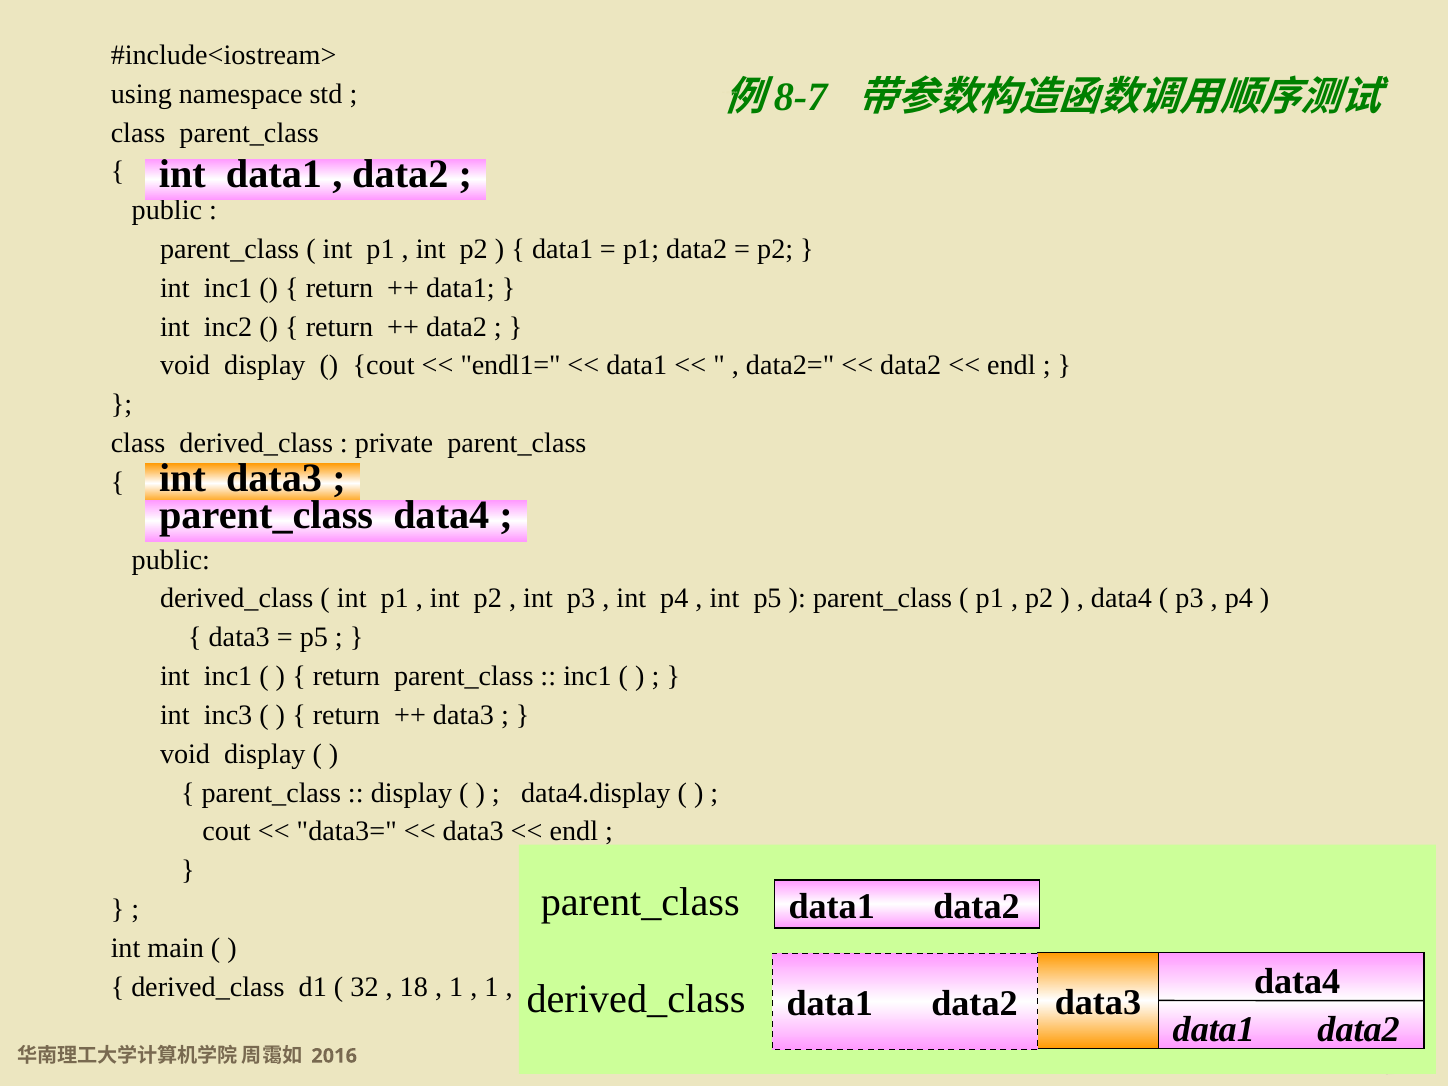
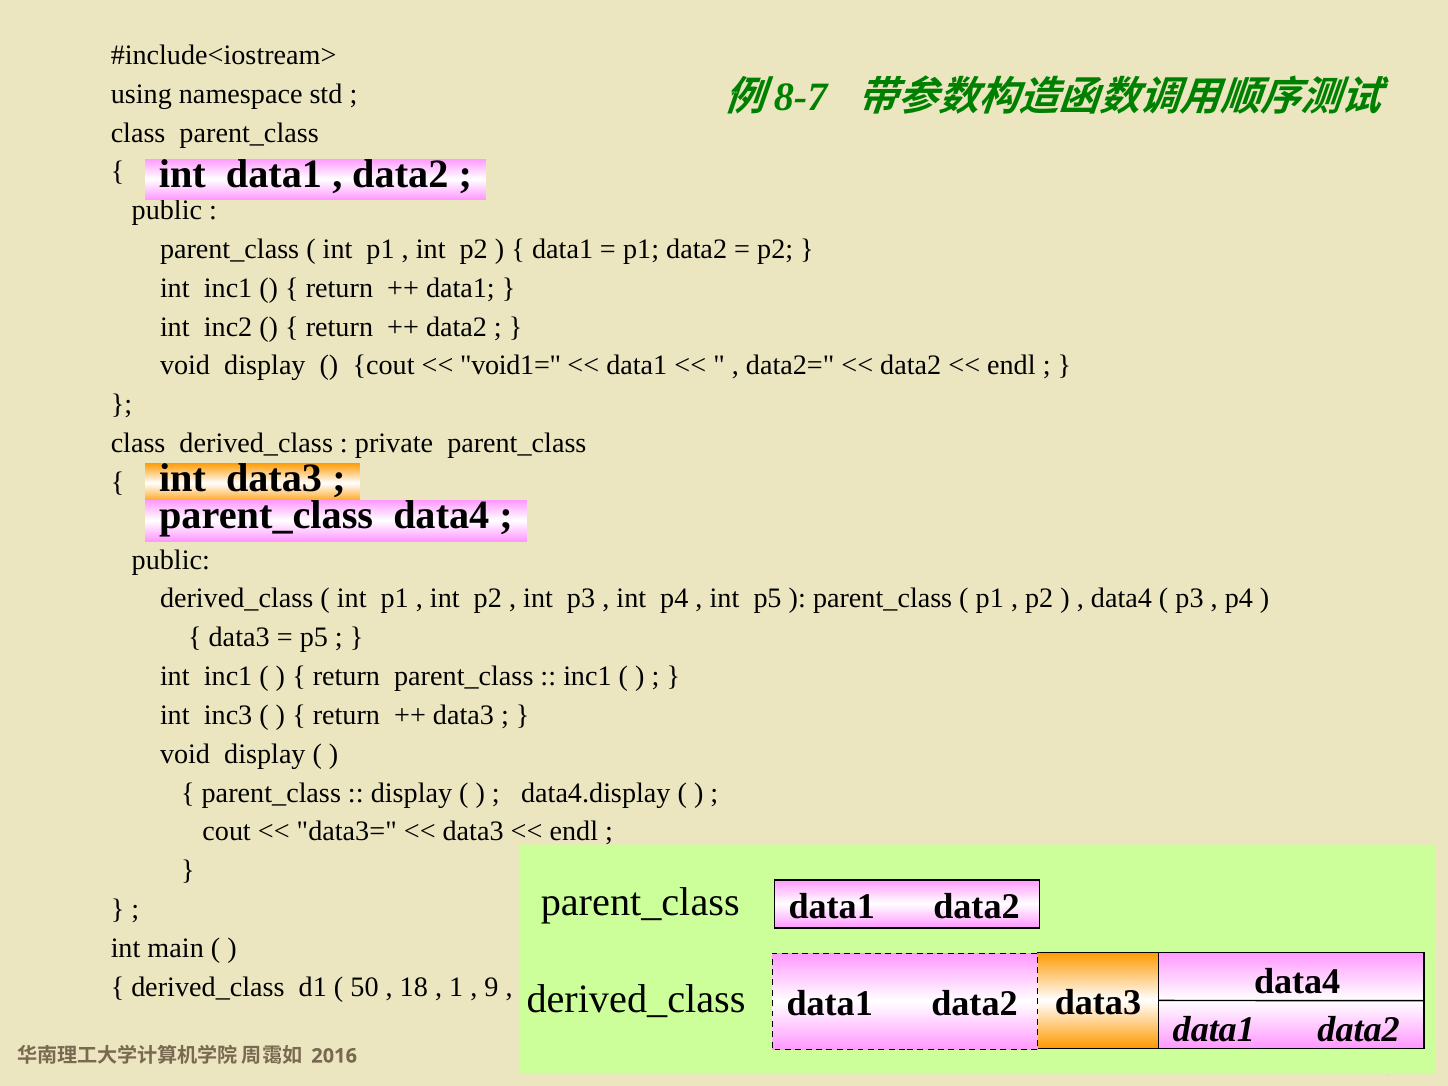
endl1=: endl1= -> void1= (511, 366)
32: 32 -> 50 (365, 987)
1: 1 -> 9 (491, 987)
